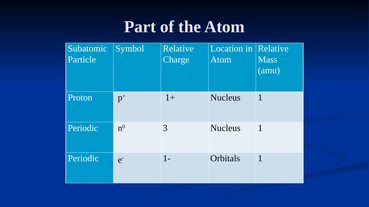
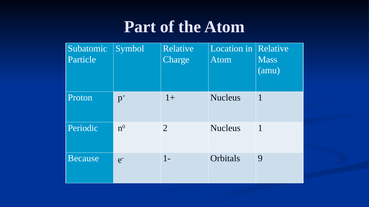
3: 3 -> 2 (165, 128)
Periodic: Periodic -> Because (83, 159)
Orbitals 1: 1 -> 9 (260, 159)
